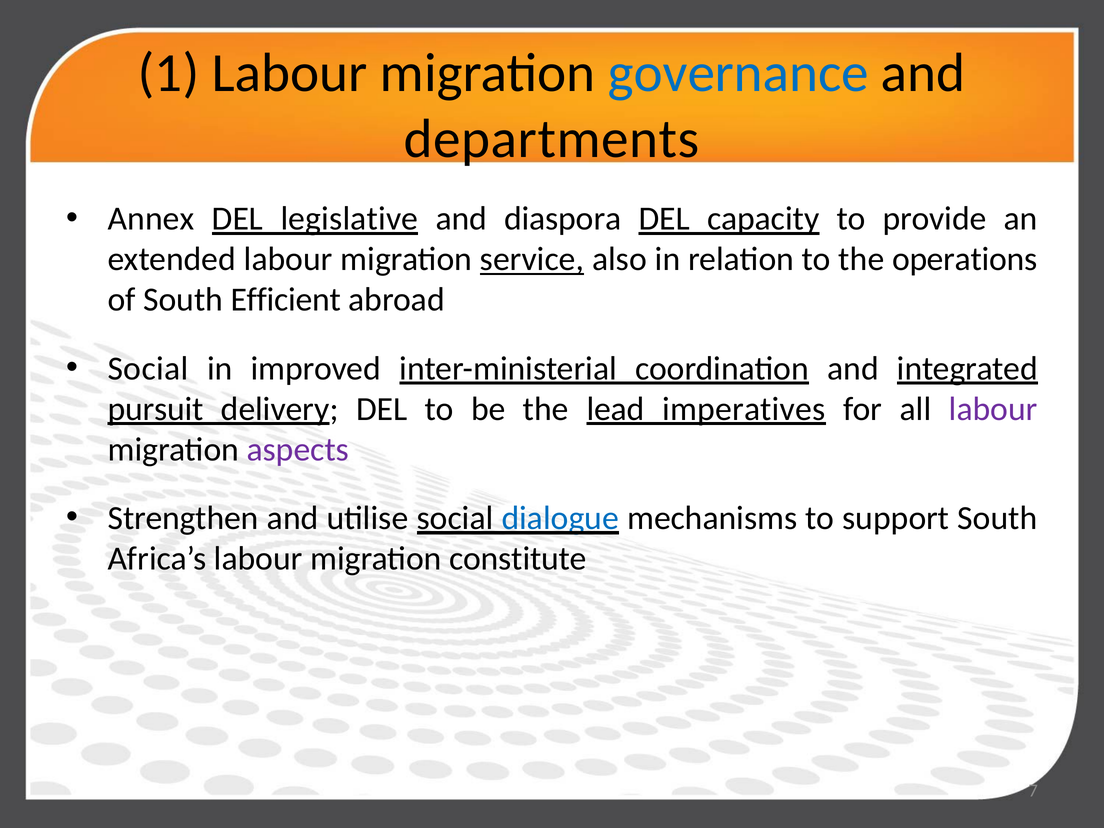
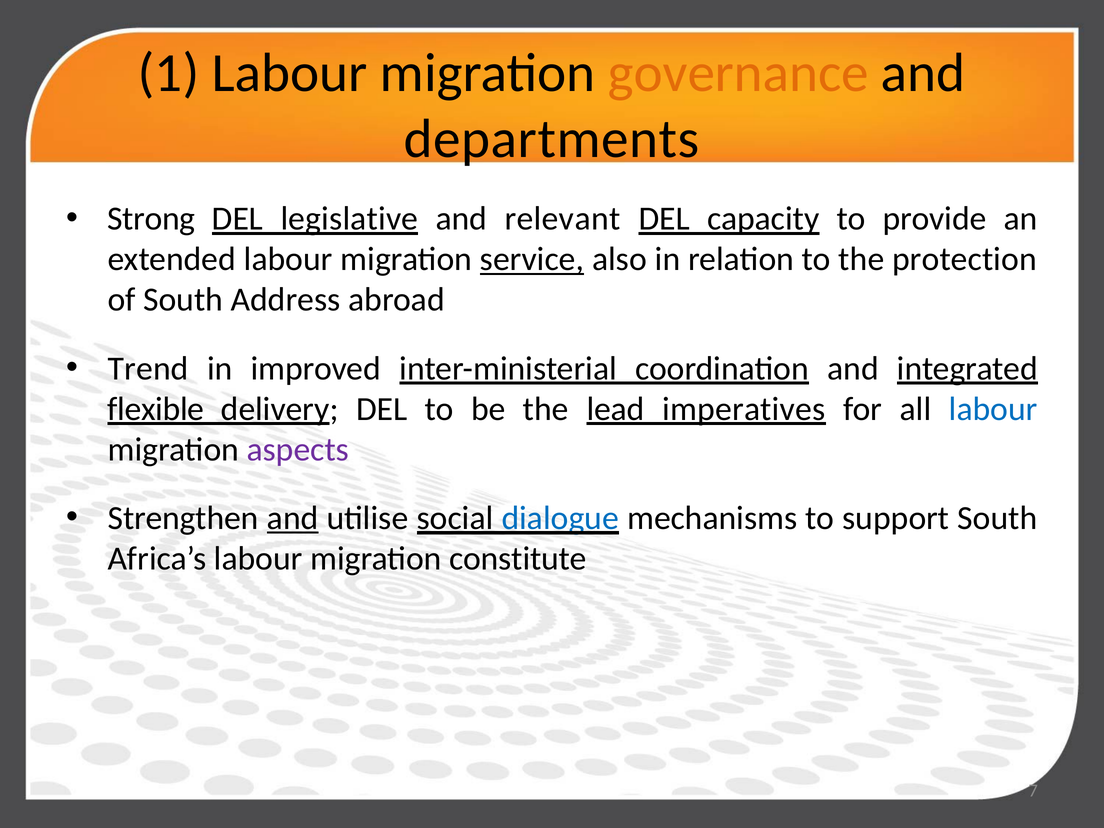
governance colour: blue -> orange (738, 73)
Annex: Annex -> Strong (151, 219)
diaspora: diaspora -> relevant (562, 219)
operations: operations -> protection (964, 259)
Efficient: Efficient -> Address (286, 300)
Social: Social -> Trend (148, 368)
pursuit: pursuit -> flexible (156, 409)
labour colour: purple -> blue (993, 409)
and underline: none -> present (293, 518)
